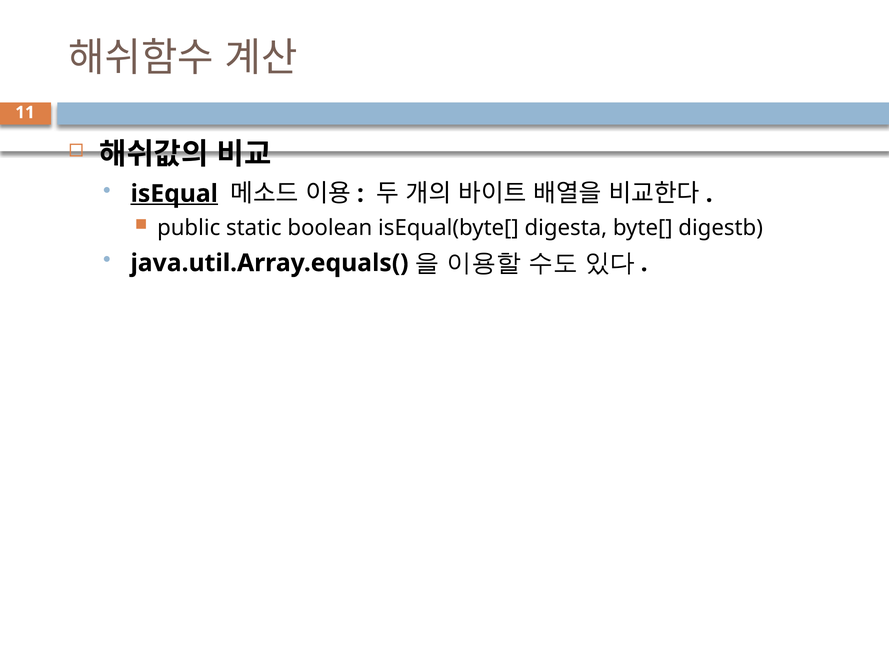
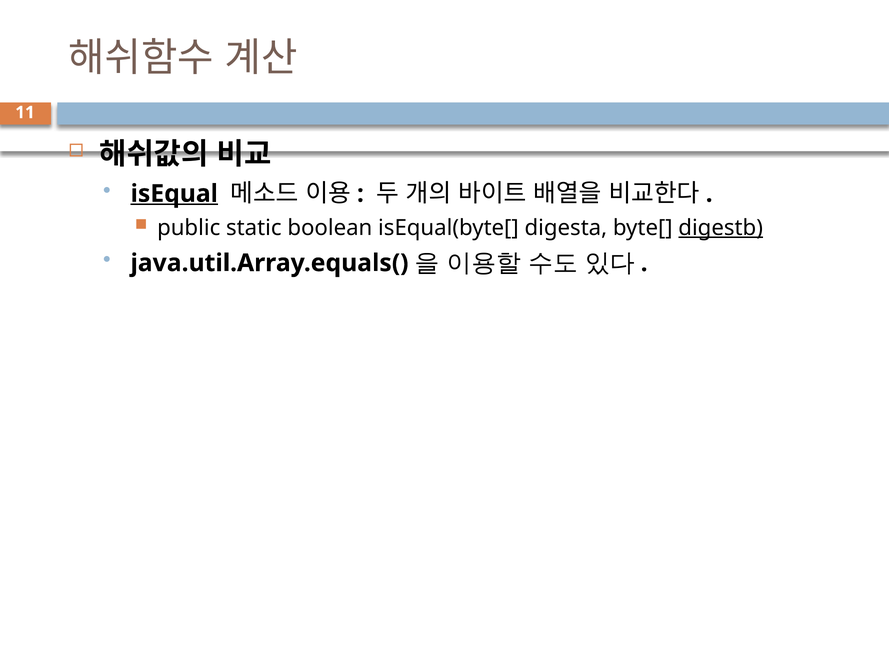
digestb underline: none -> present (721, 228)
